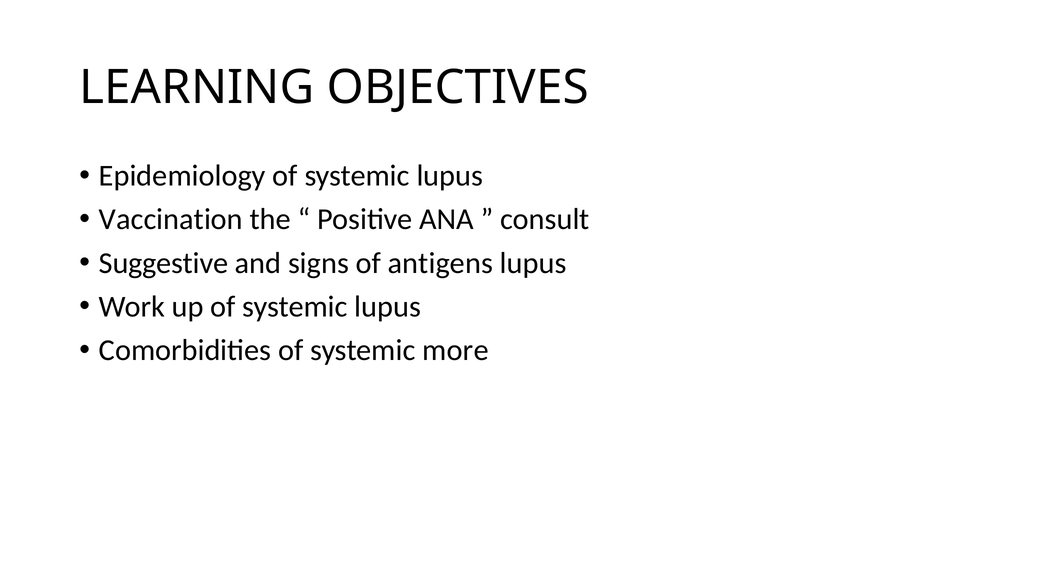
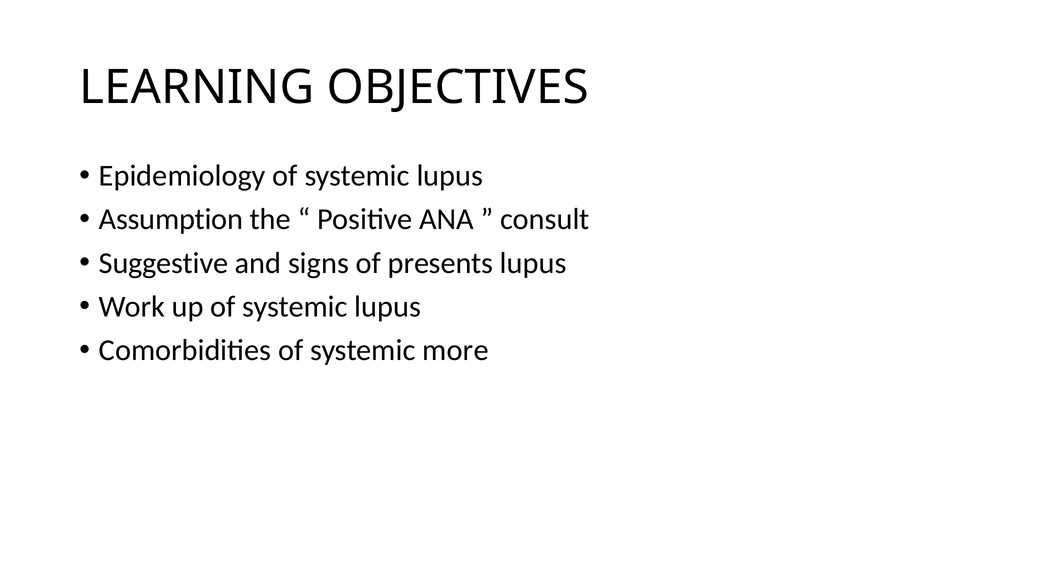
Vaccination: Vaccination -> Assumption (171, 220)
antigens: antigens -> presents (441, 263)
